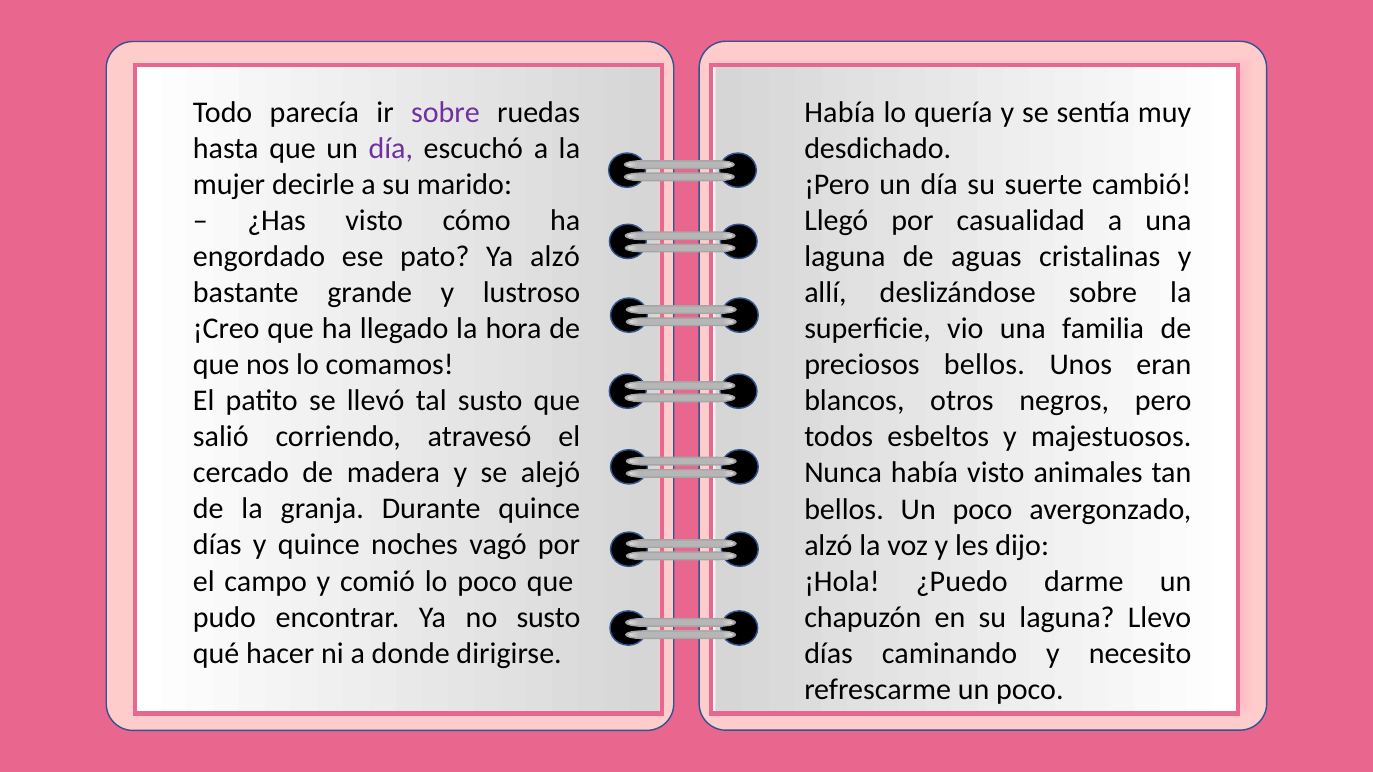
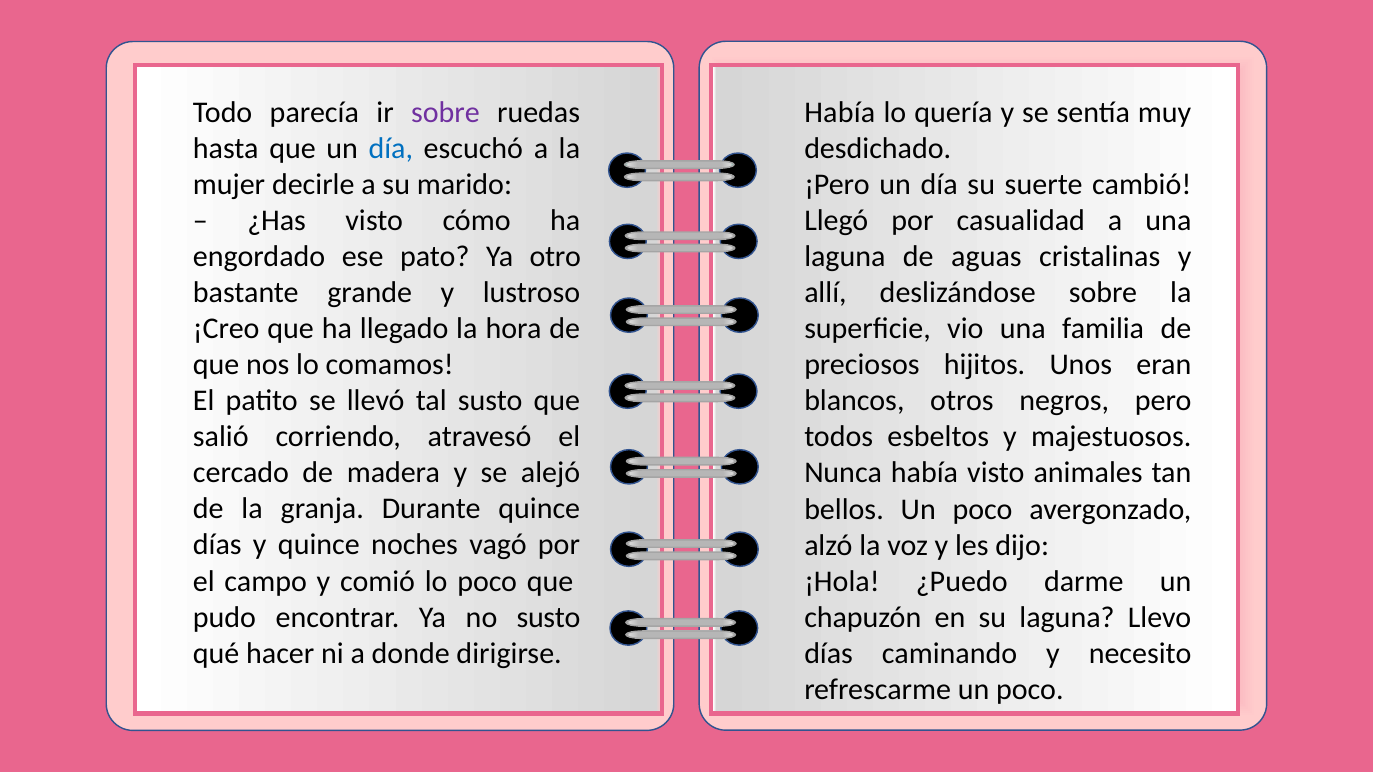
día colour: purple -> blue (391, 149)
Ya alzó: alzó -> otro (555, 257)
preciosos bellos: bellos -> hijitos (985, 365)
